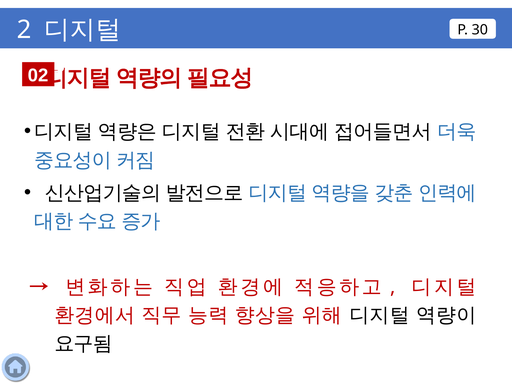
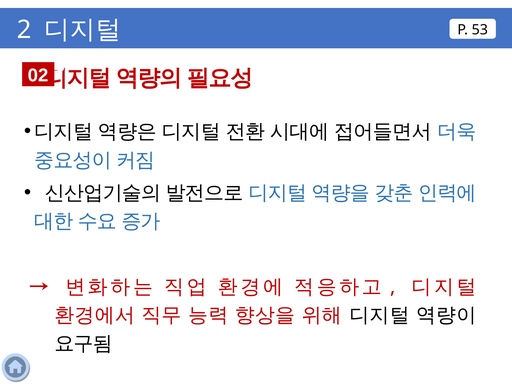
30: 30 -> 53 (480, 30)
